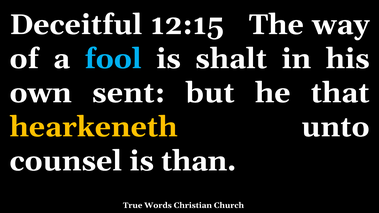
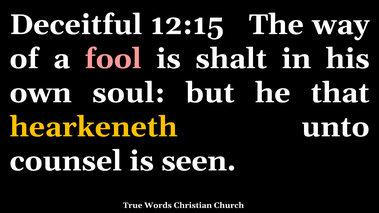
fool colour: light blue -> pink (113, 59)
sent: sent -> soul (129, 93)
than: than -> seen (199, 161)
